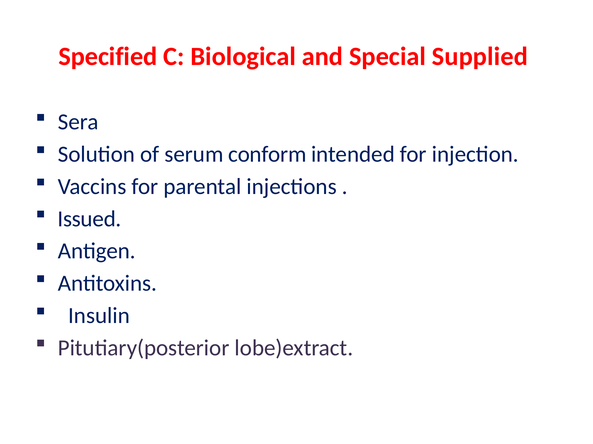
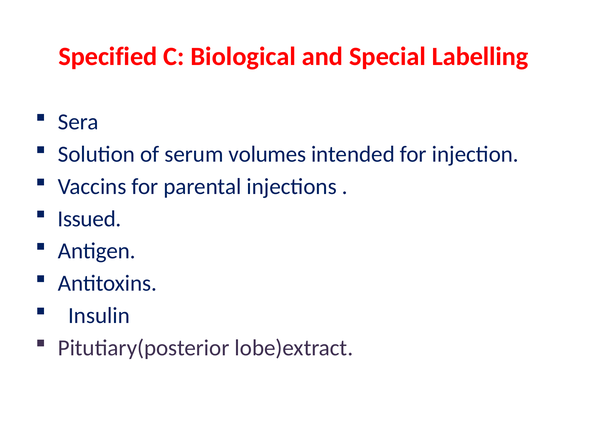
Supplied: Supplied -> Labelling (480, 57)
conform: conform -> volumes (267, 155)
